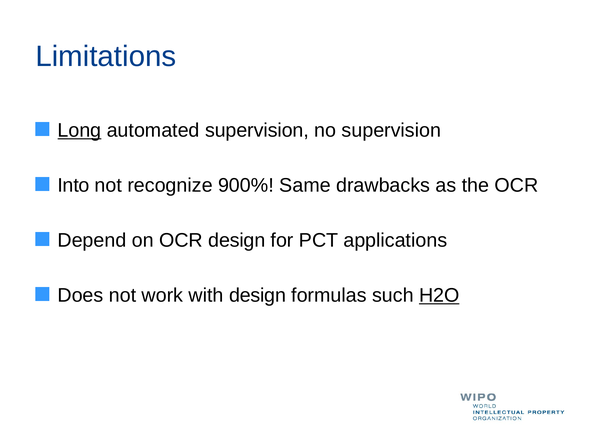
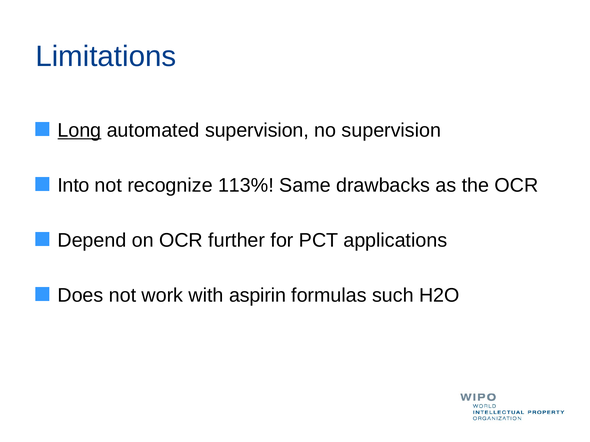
900%: 900% -> 113% (246, 186)
OCR design: design -> further (237, 241)
with design: design -> aspirin (257, 296)
H2O underline: present -> none (439, 296)
